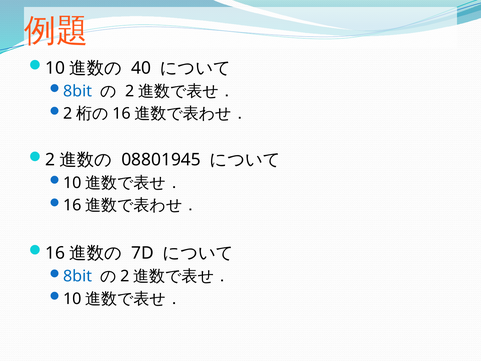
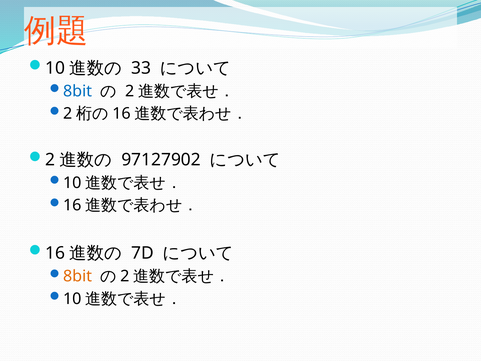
40: 40 -> 33 (141, 68)
08801945: 08801945 -> 97127902 (161, 160)
8bit colour: blue -> orange (78, 276)
